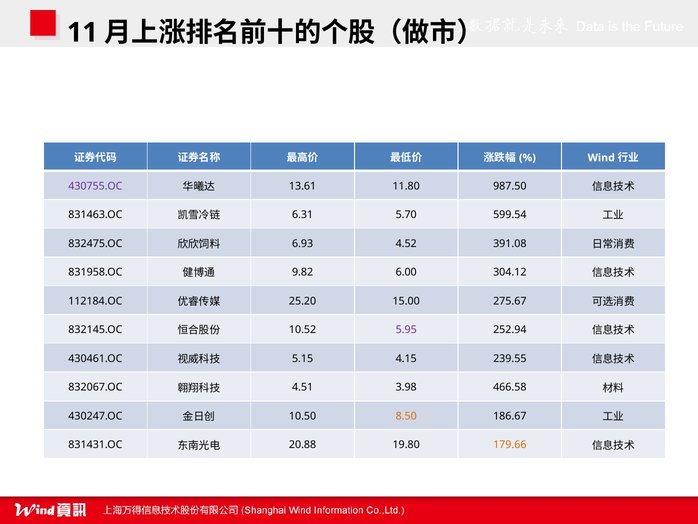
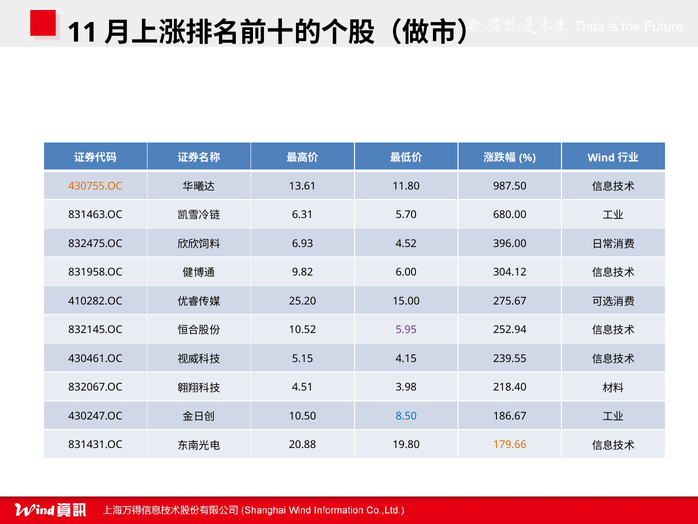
430755.OC colour: purple -> orange (95, 186)
599.54: 599.54 -> 680.00 (510, 215)
391.08: 391.08 -> 396.00 (510, 243)
112184.OC: 112184.OC -> 410282.OC (95, 301)
466.58: 466.58 -> 218.40 (510, 387)
8.50 colour: orange -> blue (406, 416)
